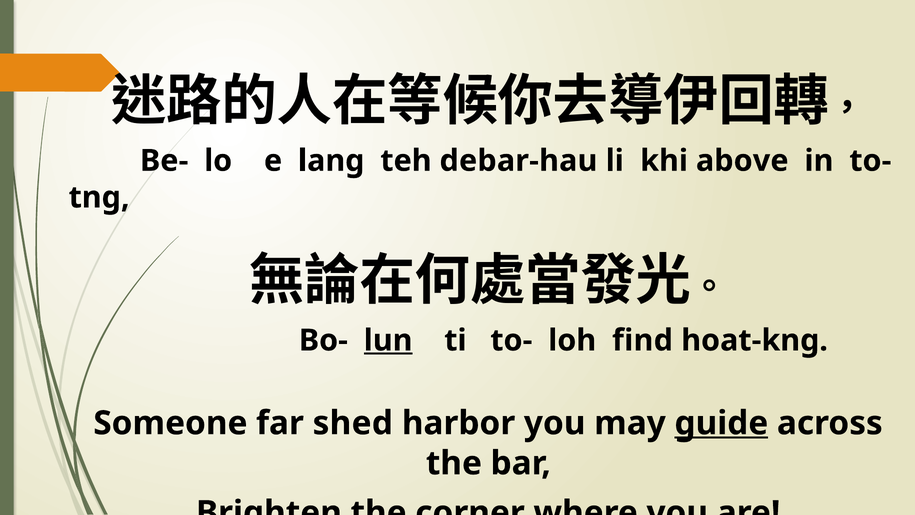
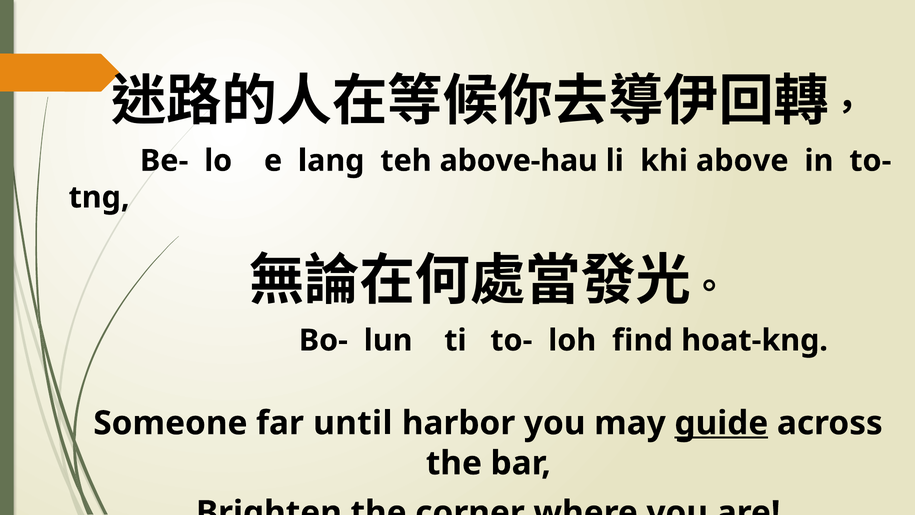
debar-hau: debar-hau -> above-hau (519, 161)
lun underline: present -> none (388, 340)
shed: shed -> until (353, 423)
